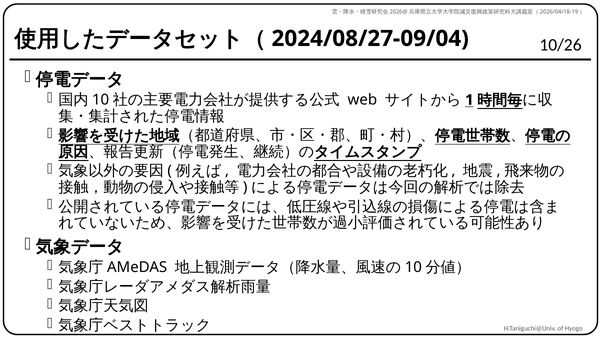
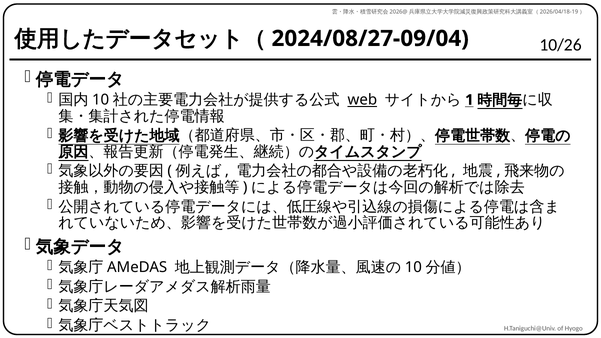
web underline: none -> present (362, 100)
